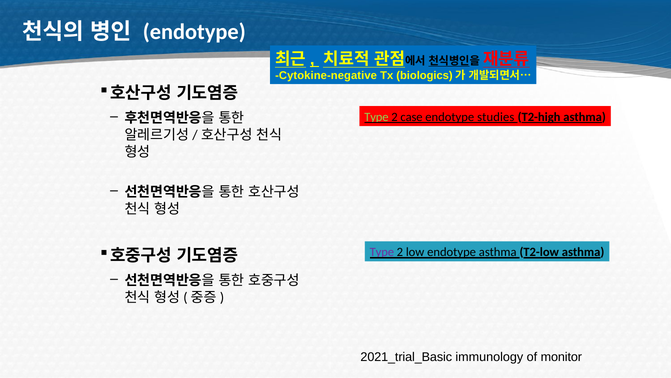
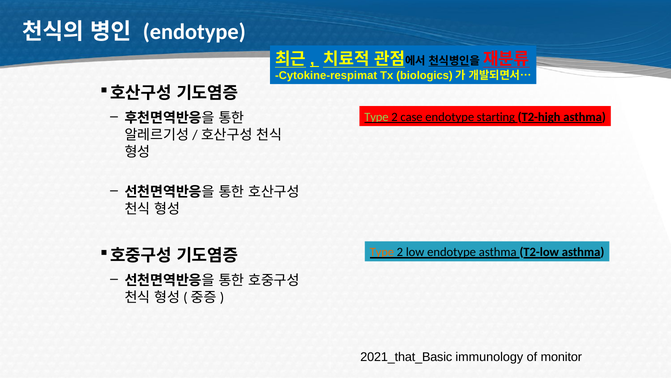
Cytokine-negative: Cytokine-negative -> Cytokine-respimat (326, 76)
studies: studies -> starting (496, 117)
Type colour: purple -> orange (382, 252)
2021_trial_Basic: 2021_trial_Basic -> 2021_that_Basic (406, 357)
